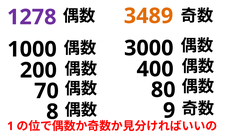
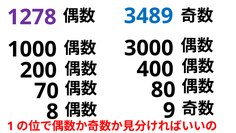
3489 colour: orange -> blue (148, 16)
